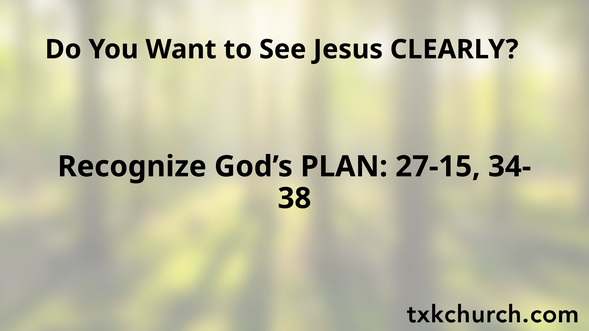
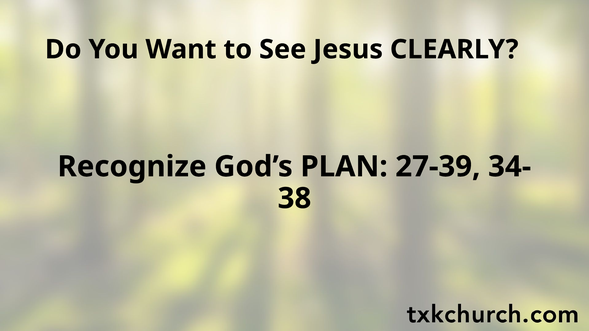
27-15: 27-15 -> 27-39 (438, 167)
